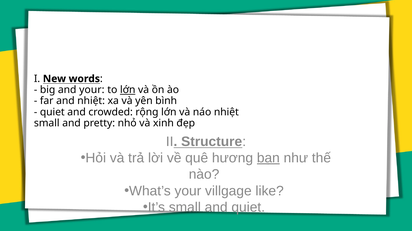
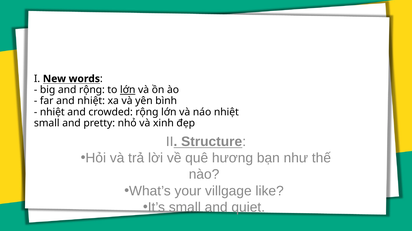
and your: your -> rộng (92, 90)
quiet: quiet -> nhiệt (52, 112)
bạn underline: present -> none (268, 159)
